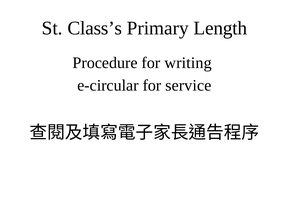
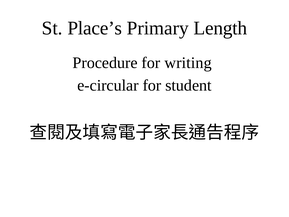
Class’s: Class’s -> Place’s (95, 28)
service: service -> student (188, 85)
